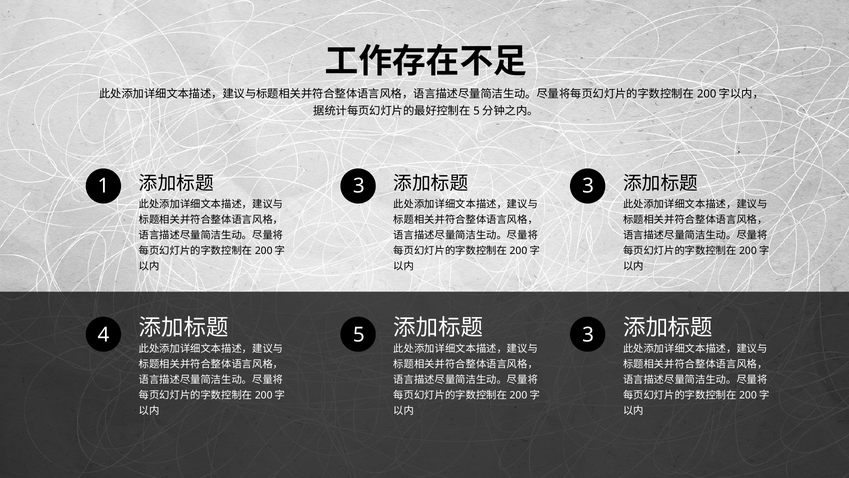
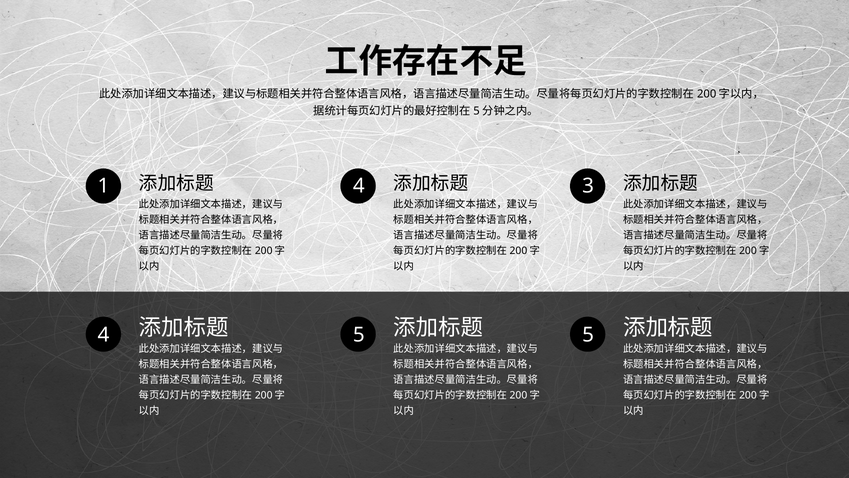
1 3: 3 -> 4 (359, 186)
5 3: 3 -> 5 (588, 335)
